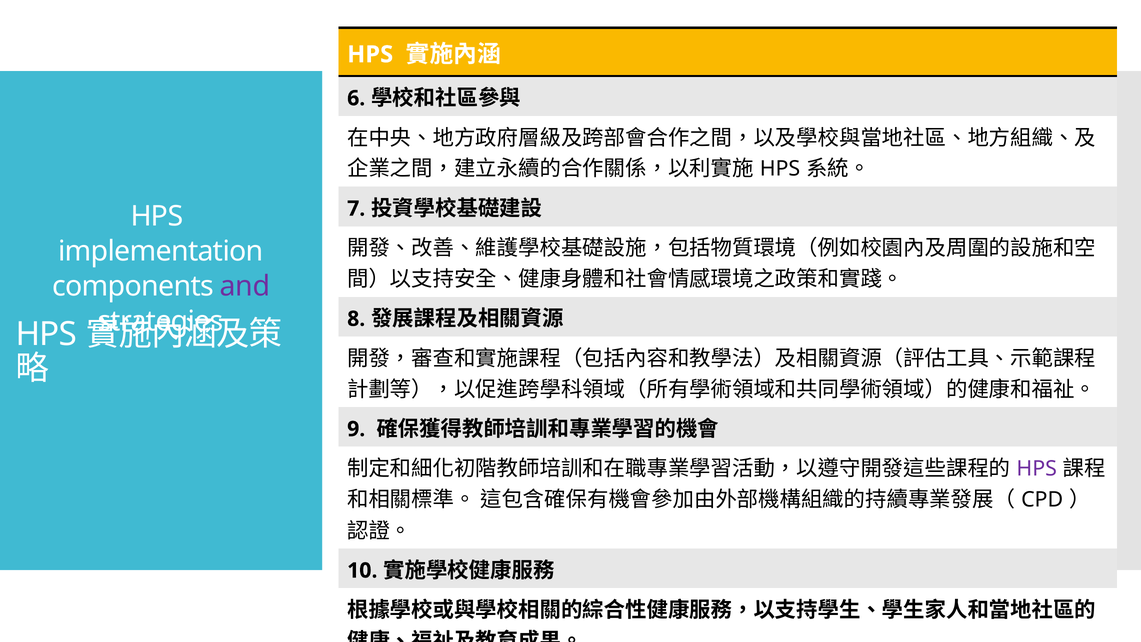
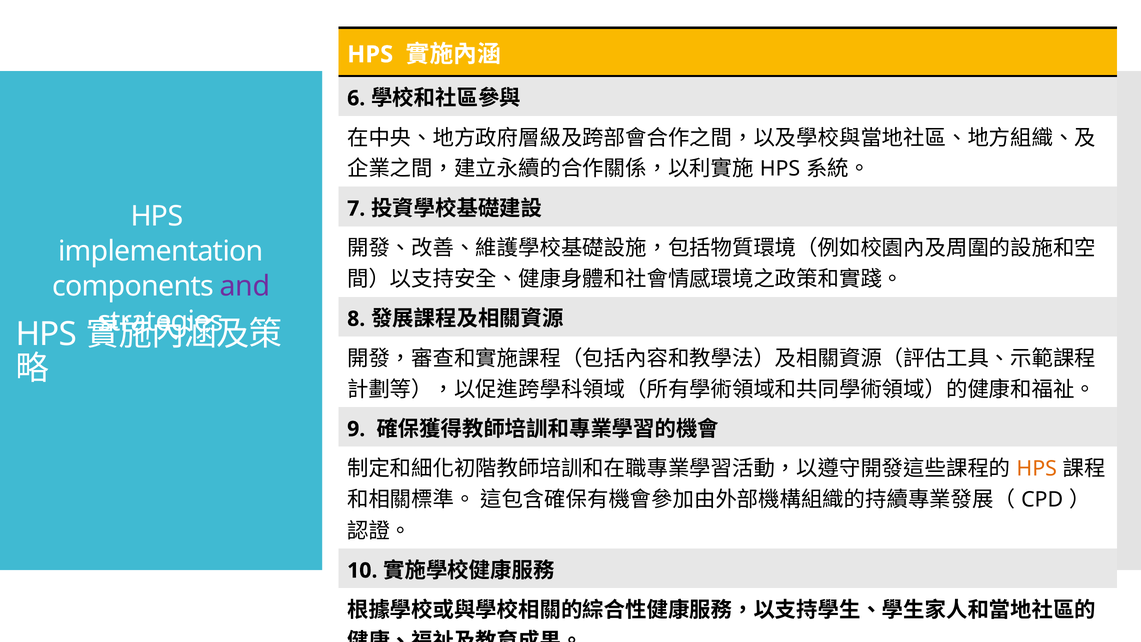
HPS colour: purple -> orange (1037, 469)
